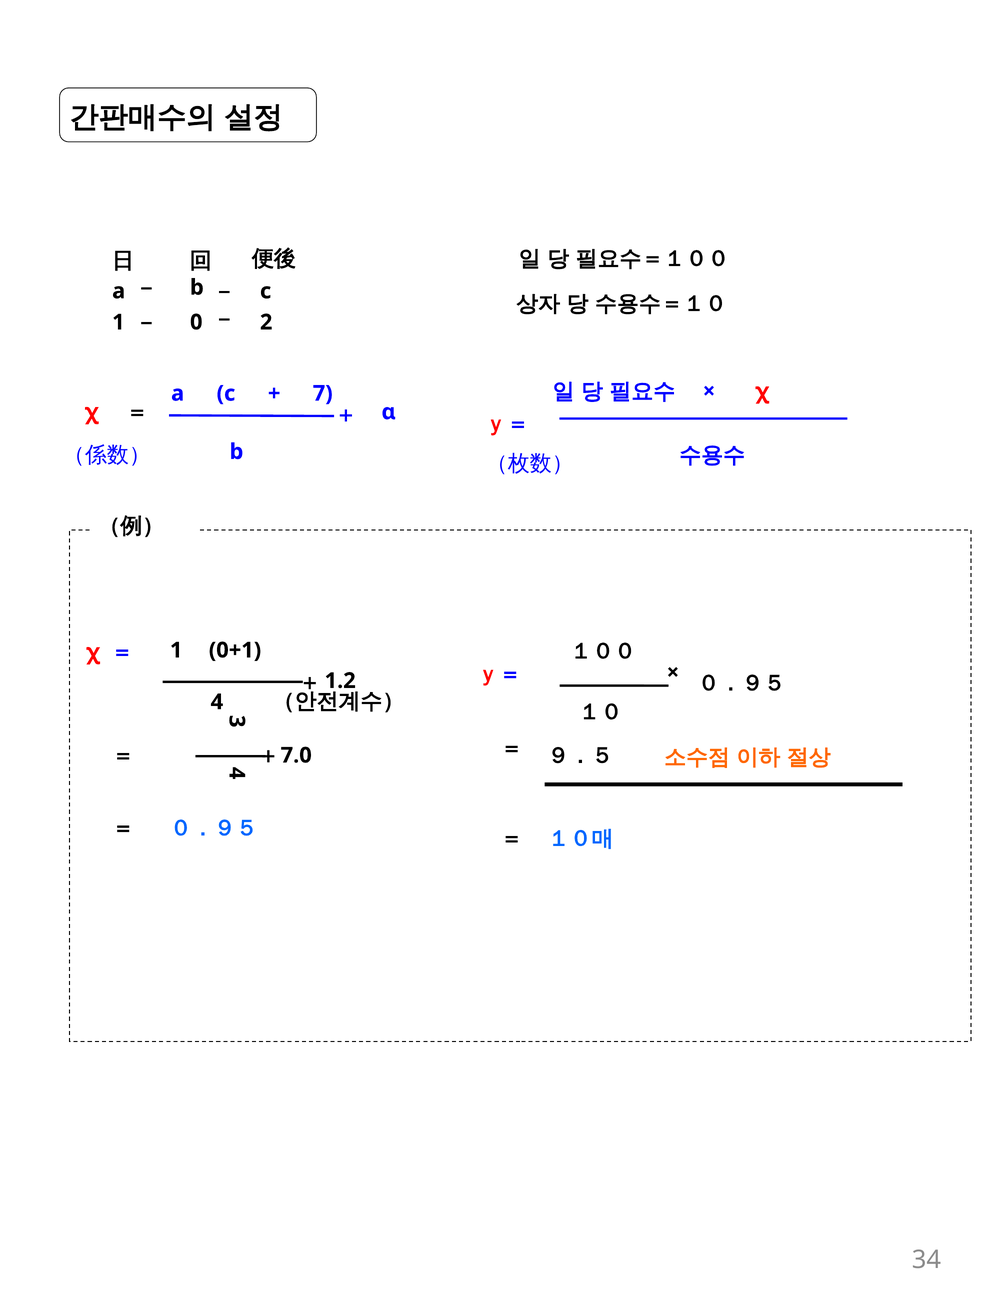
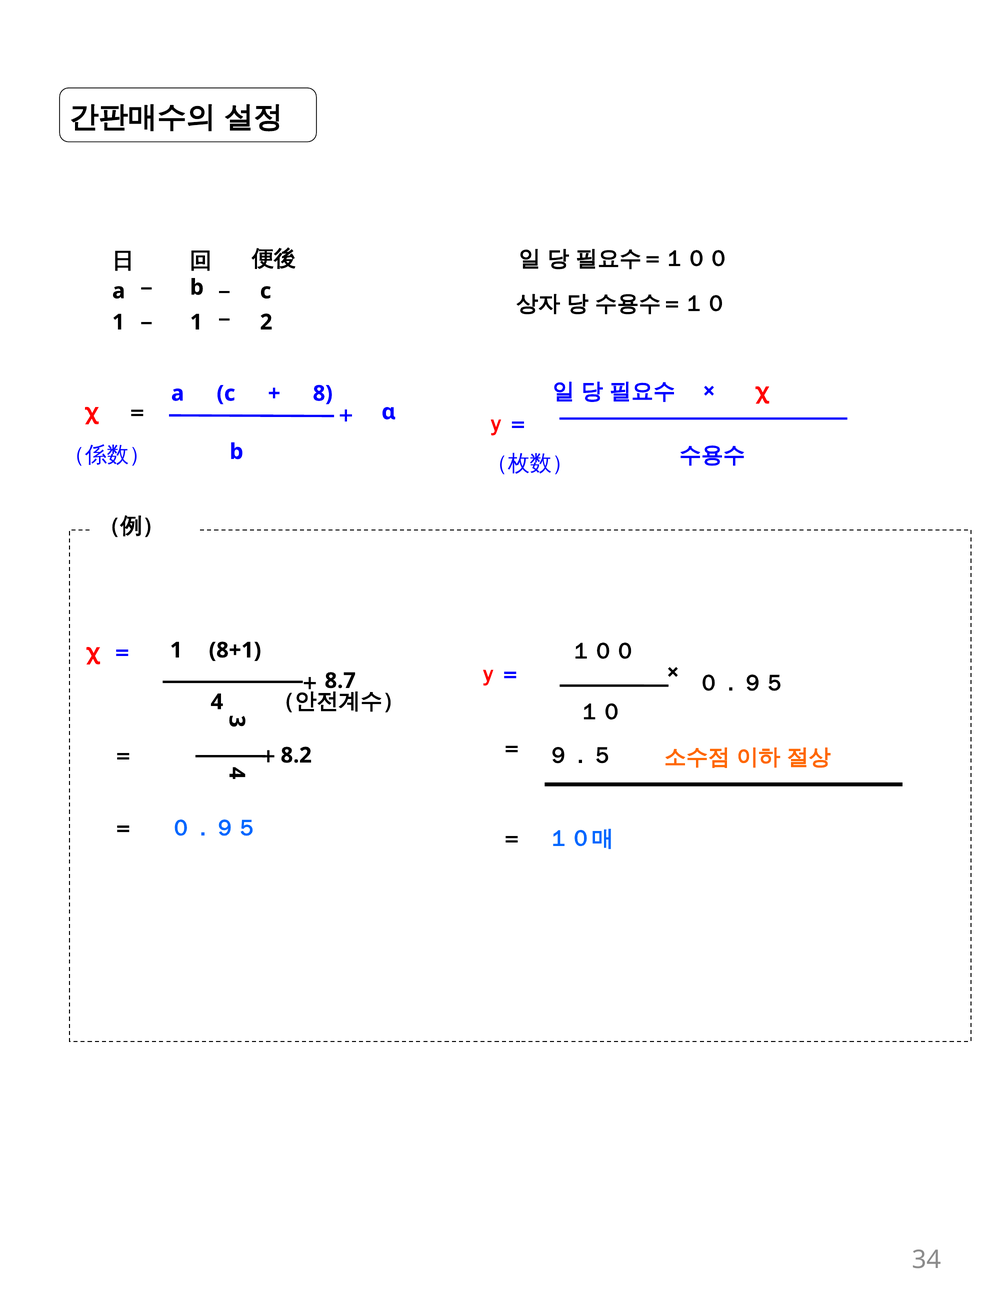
1 0: 0 -> 1 (196, 322)
7: 7 -> 8 (323, 393)
0+1: 0+1 -> 8+1 (235, 650)
1.2: 1.2 -> 8.7 (340, 681)
7.0: 7.0 -> 8.2 (296, 755)
